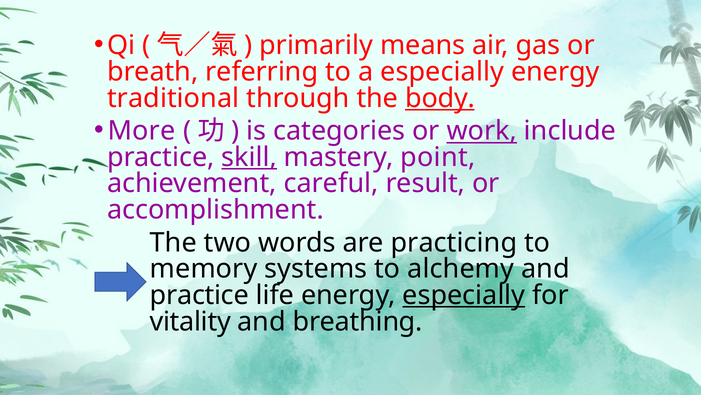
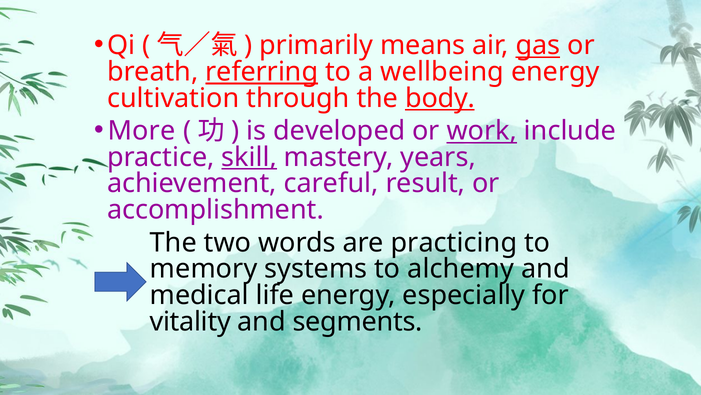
gas underline: none -> present (538, 45)
referring underline: none -> present (262, 72)
a especially: especially -> wellbeing (442, 72)
traditional: traditional -> cultivation (173, 98)
categories: categories -> developed (339, 131)
point: point -> years (438, 157)
practice: practice -> medical (199, 295)
especially underline: present -> none (464, 295)
breathing: breathing -> segments (358, 321)
